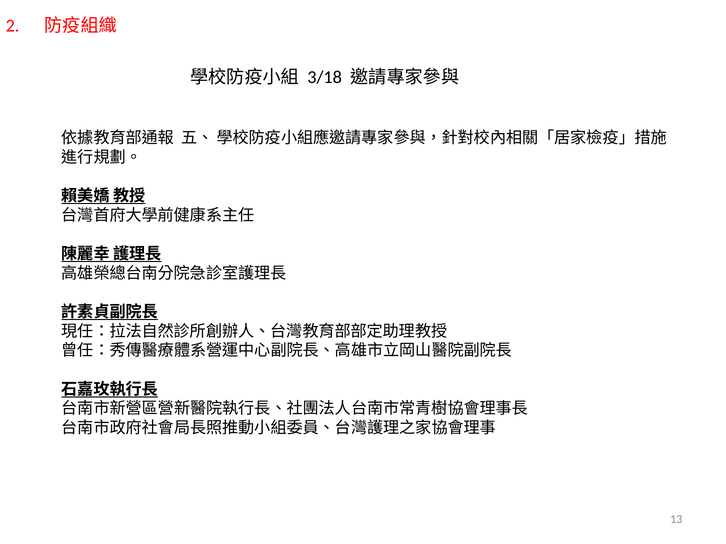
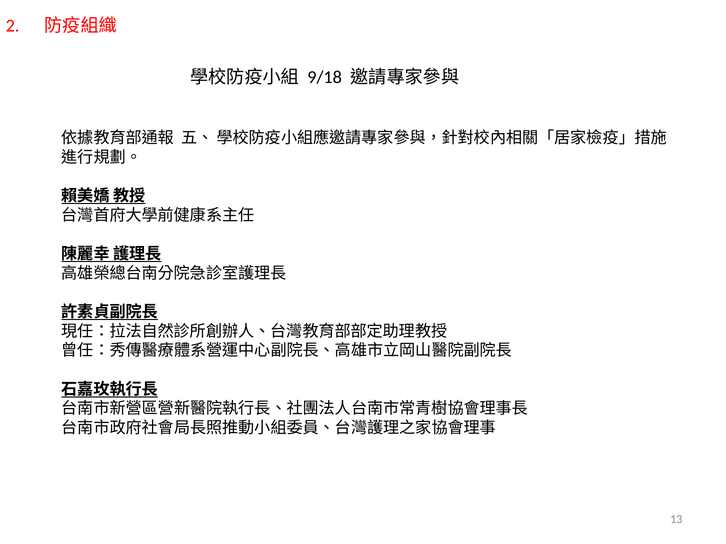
3/18: 3/18 -> 9/18 (325, 78)
